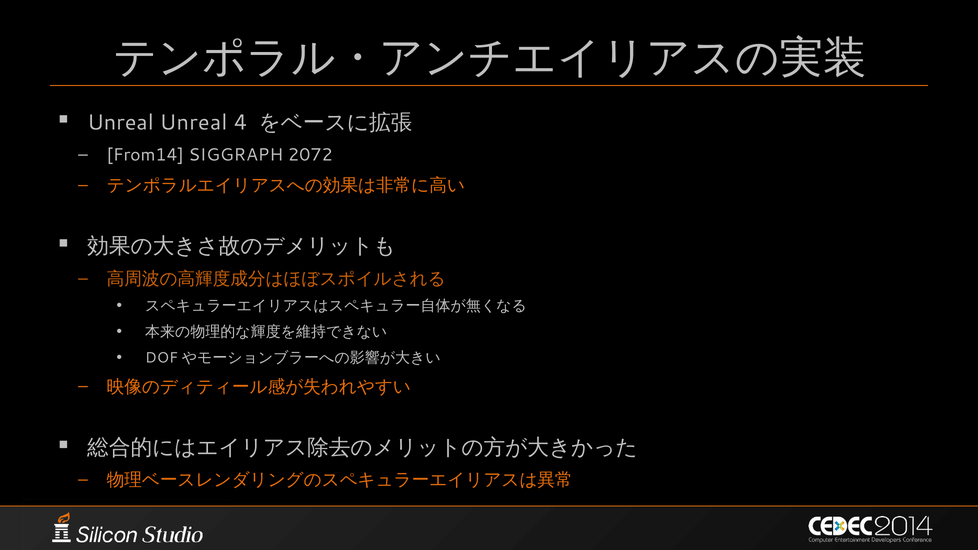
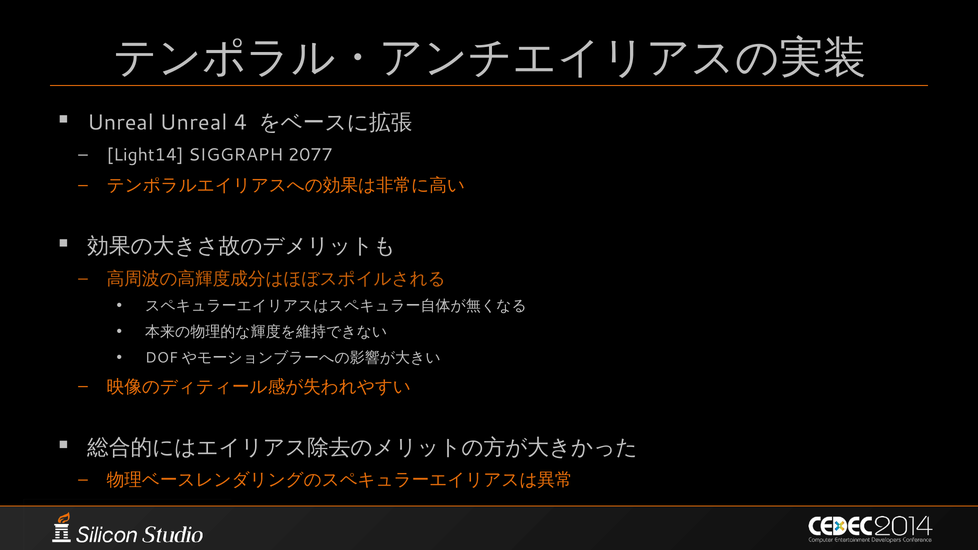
From14: From14 -> Light14 (145, 155)
2072: 2072 -> 2077 (310, 155)
